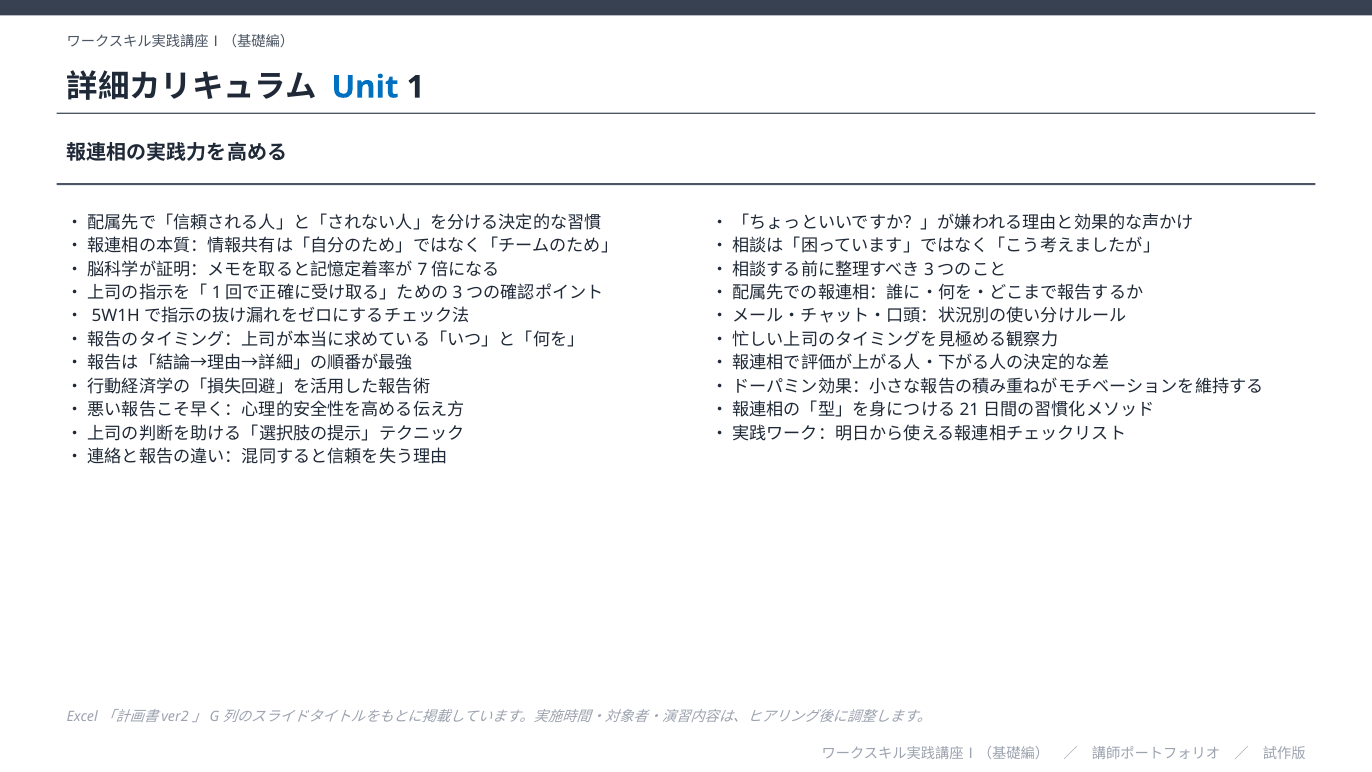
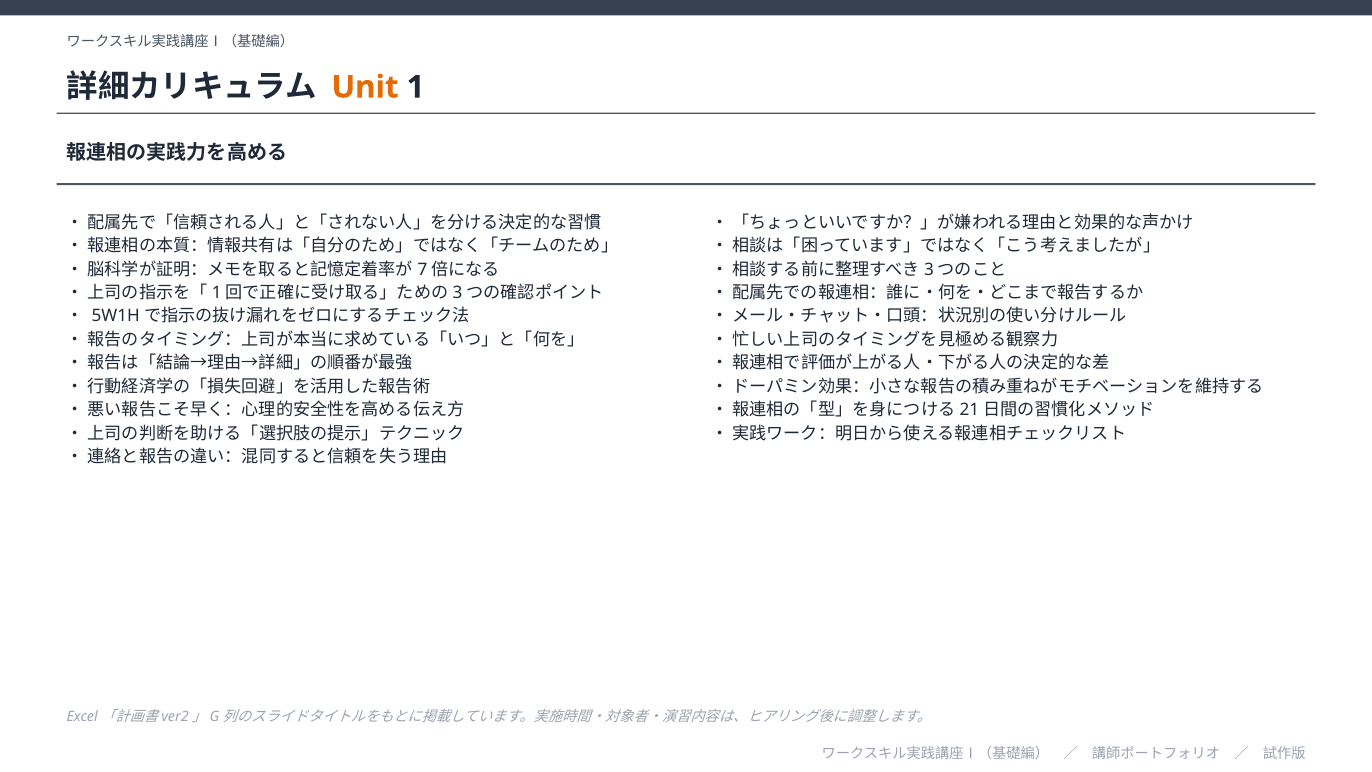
Unit colour: blue -> orange (365, 87)
